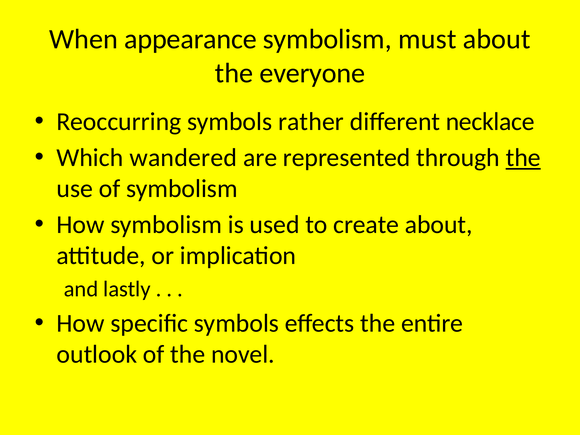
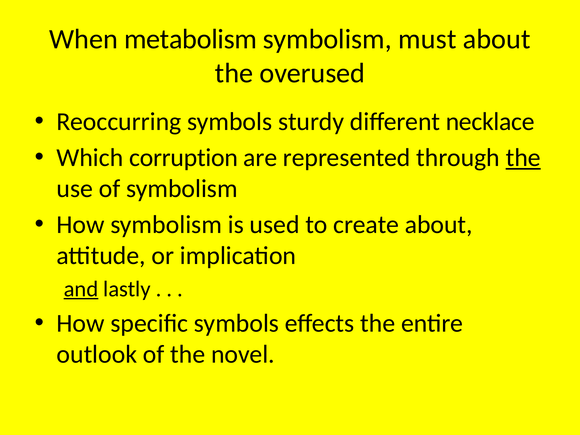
appearance: appearance -> metabolism (191, 39)
everyone: everyone -> overused (312, 73)
rather: rather -> sturdy (311, 122)
wandered: wandered -> corruption (183, 158)
and underline: none -> present (81, 289)
